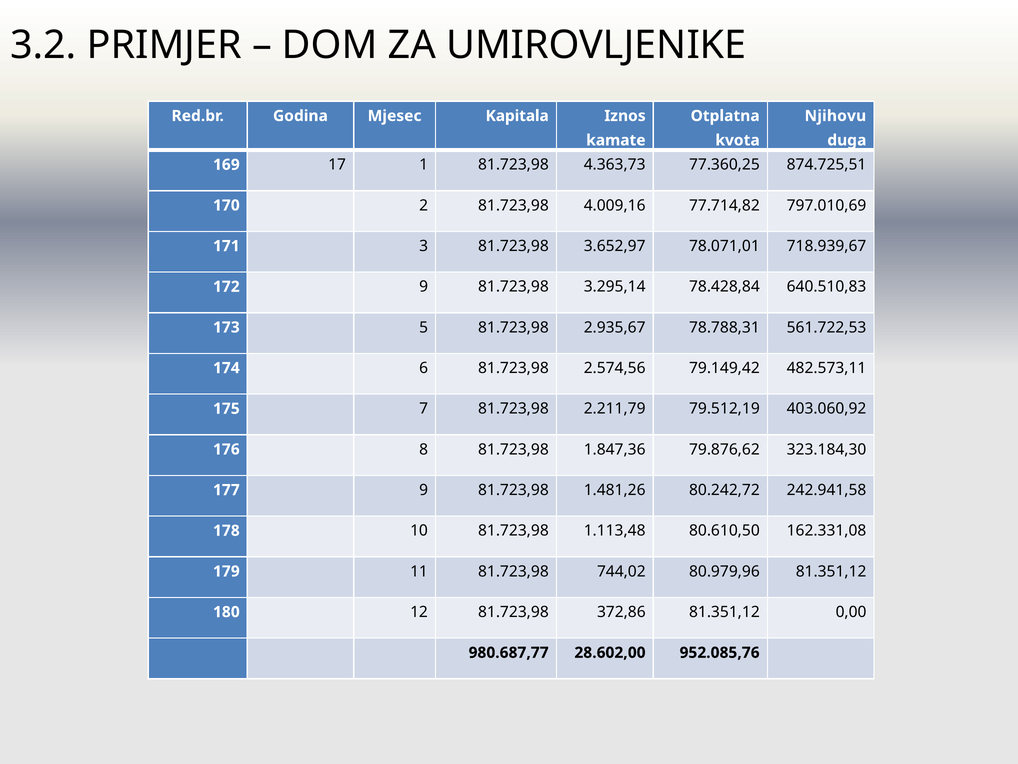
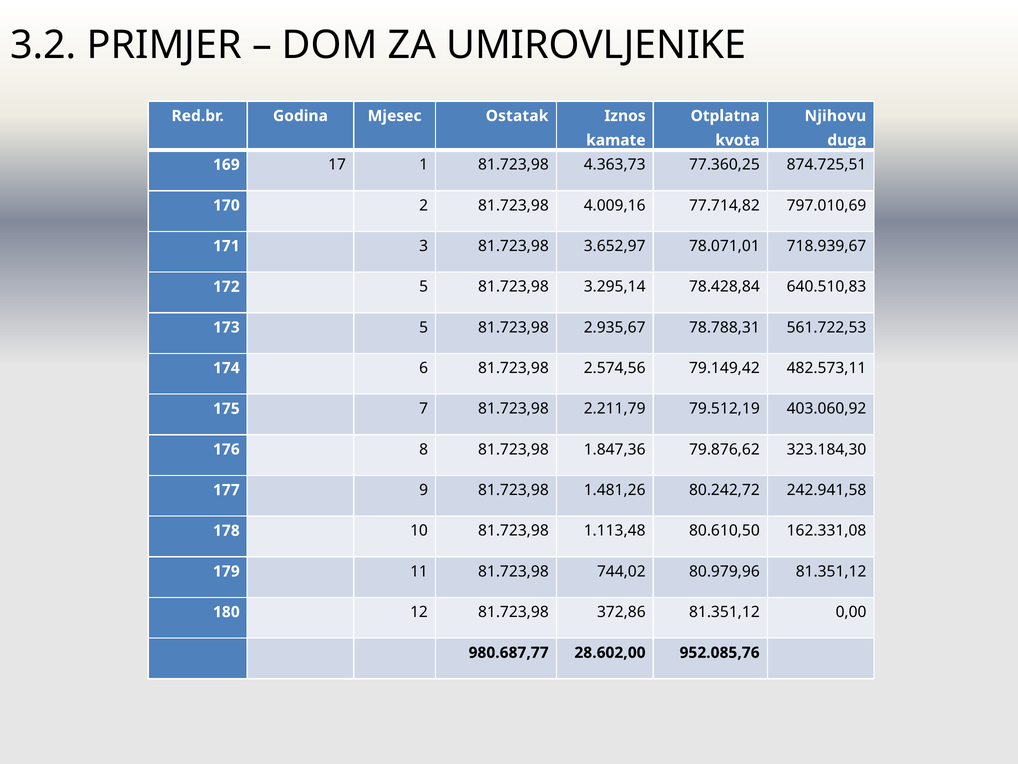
Kapitala: Kapitala -> Ostatak (517, 116)
172 9: 9 -> 5 (424, 287)
